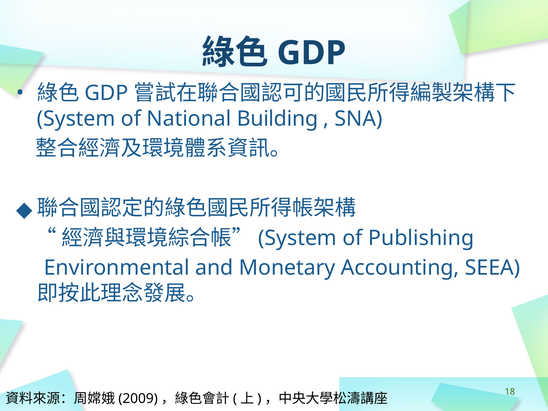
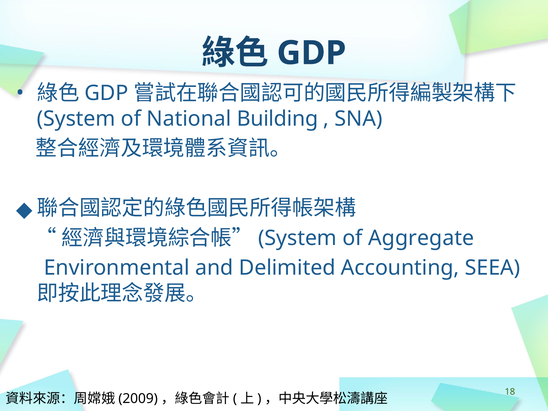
Publishing: Publishing -> Aggregate (421, 238)
Monetary: Monetary -> Delimited (287, 268)
